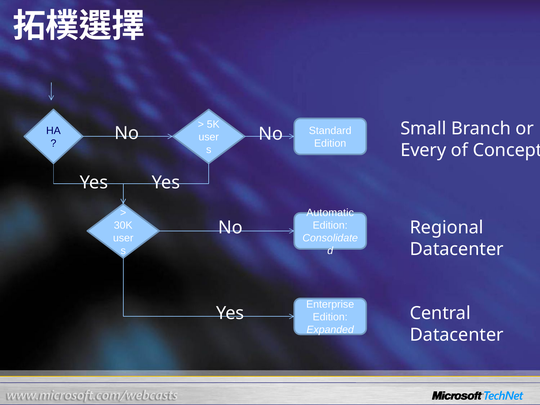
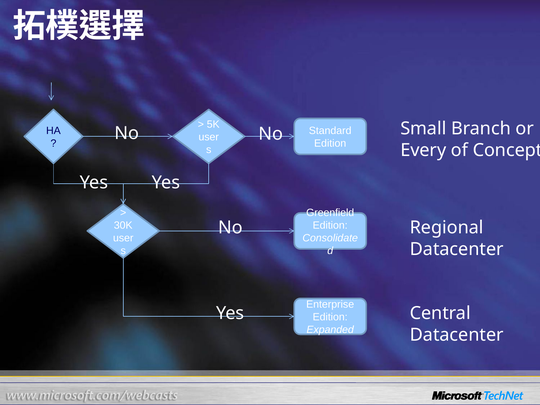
Automatic: Automatic -> Greenfield (330, 213)
